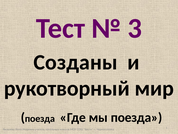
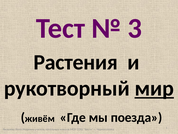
Созданы: Созданы -> Растения (76, 62)
мир underline: none -> present (154, 88)
поезда: поезда -> живём (40, 118)
